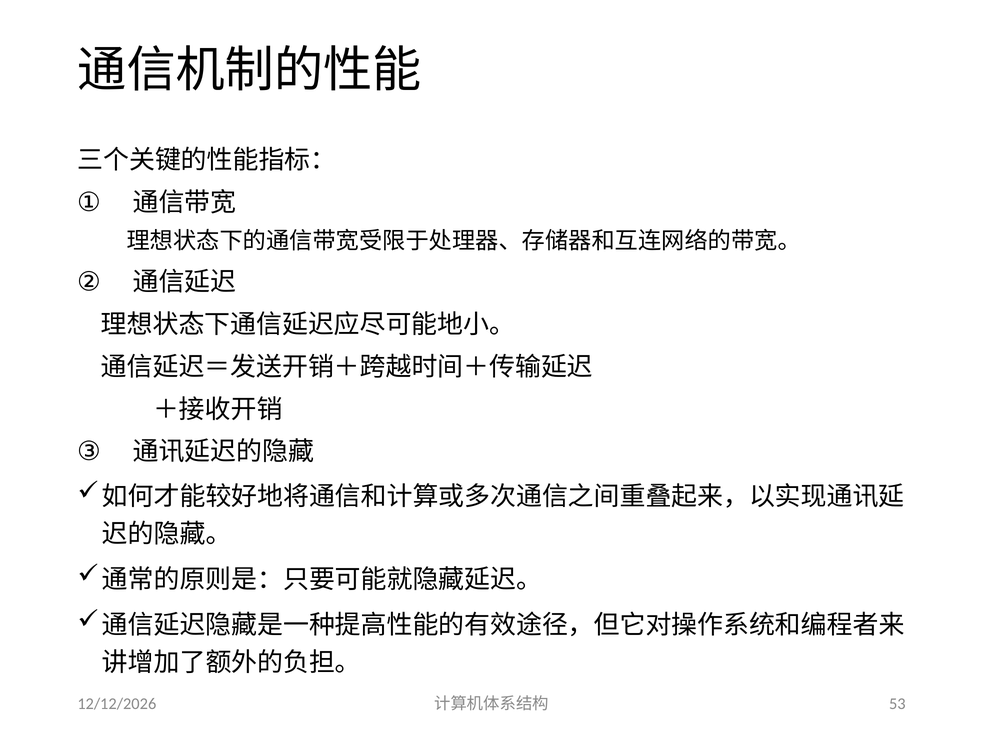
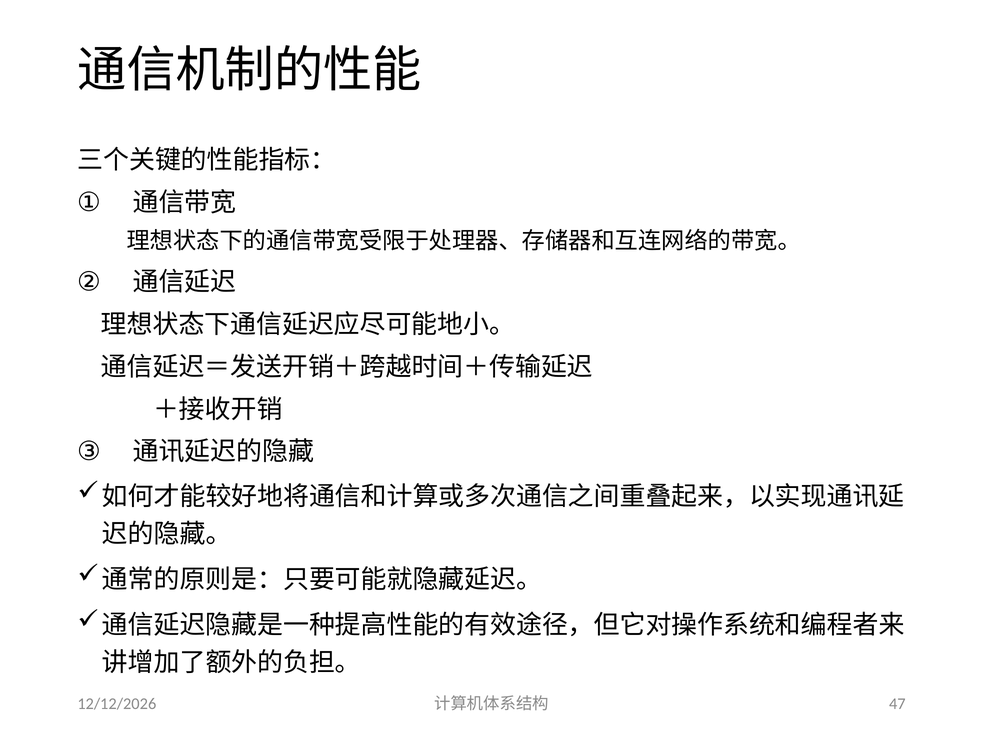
53: 53 -> 47 (897, 704)
